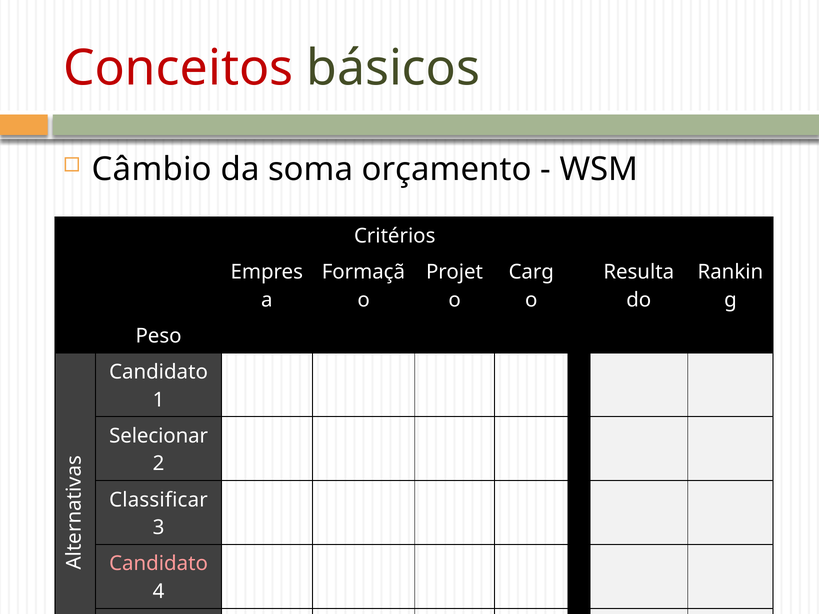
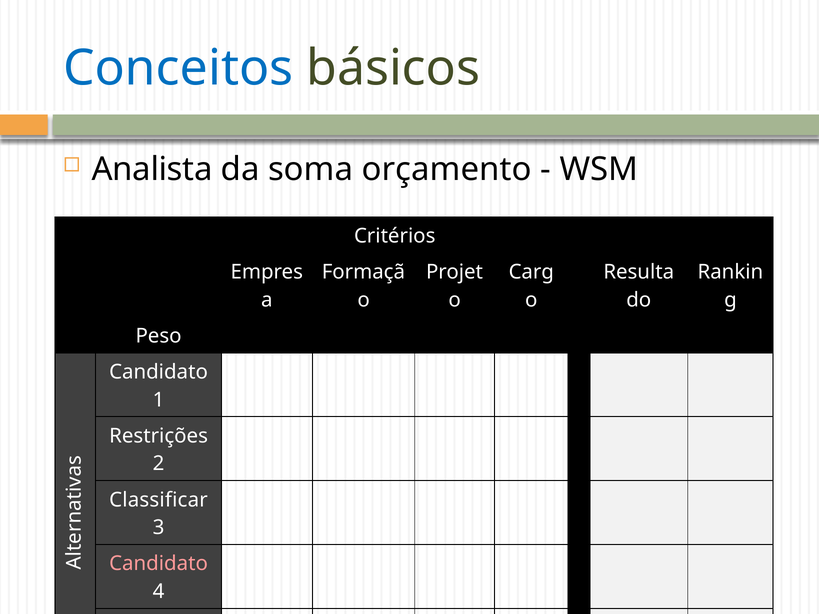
Conceitos colour: red -> blue (178, 68)
Câmbio: Câmbio -> Analista (152, 169)
Selecionar: Selecionar -> Restrições (159, 436)
